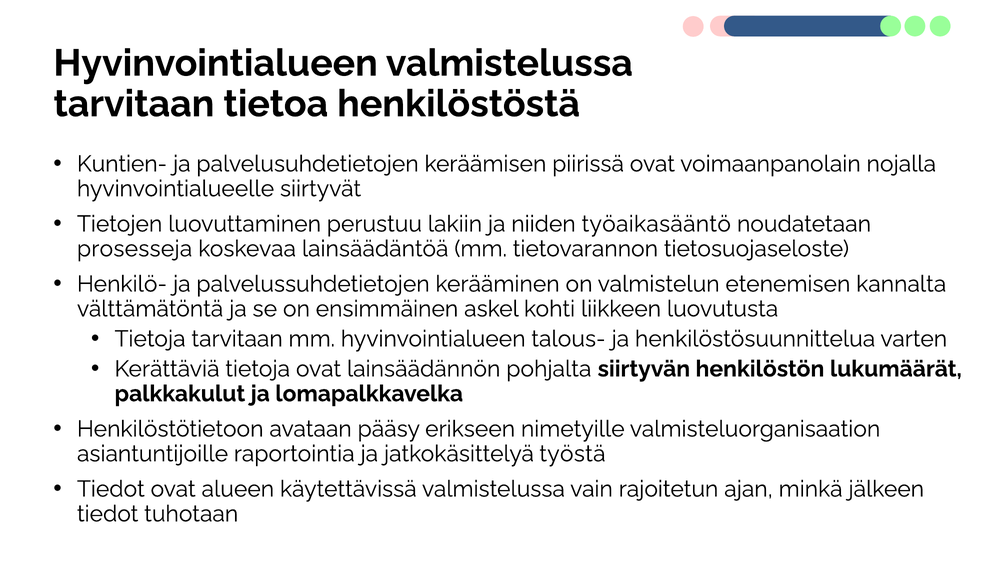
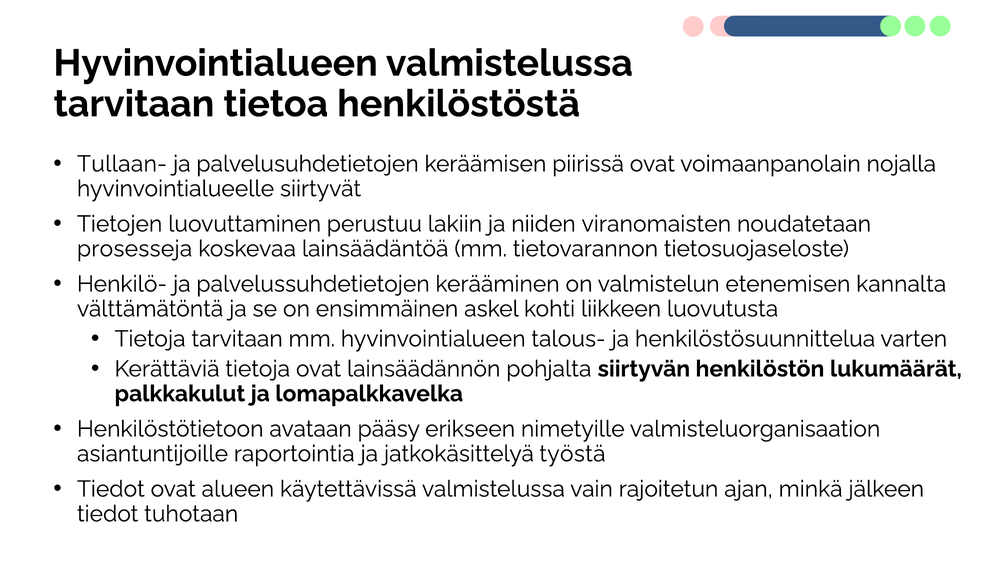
Kuntien-: Kuntien- -> Tullaan- (122, 164)
työaikasääntö: työaikasääntö -> viranomaisten (656, 224)
